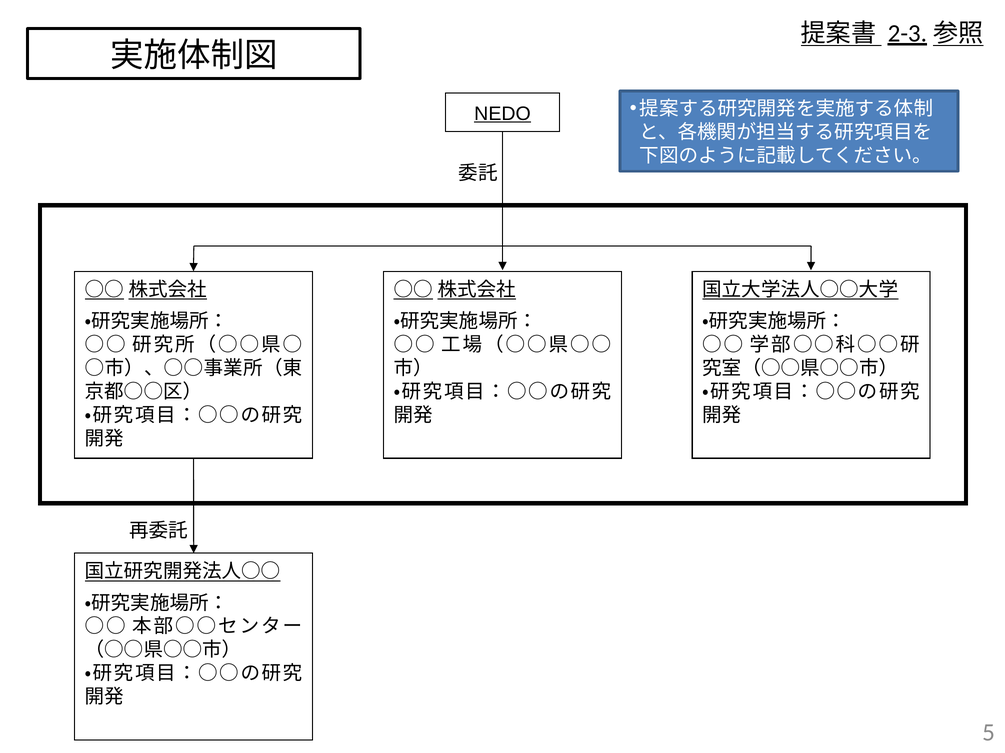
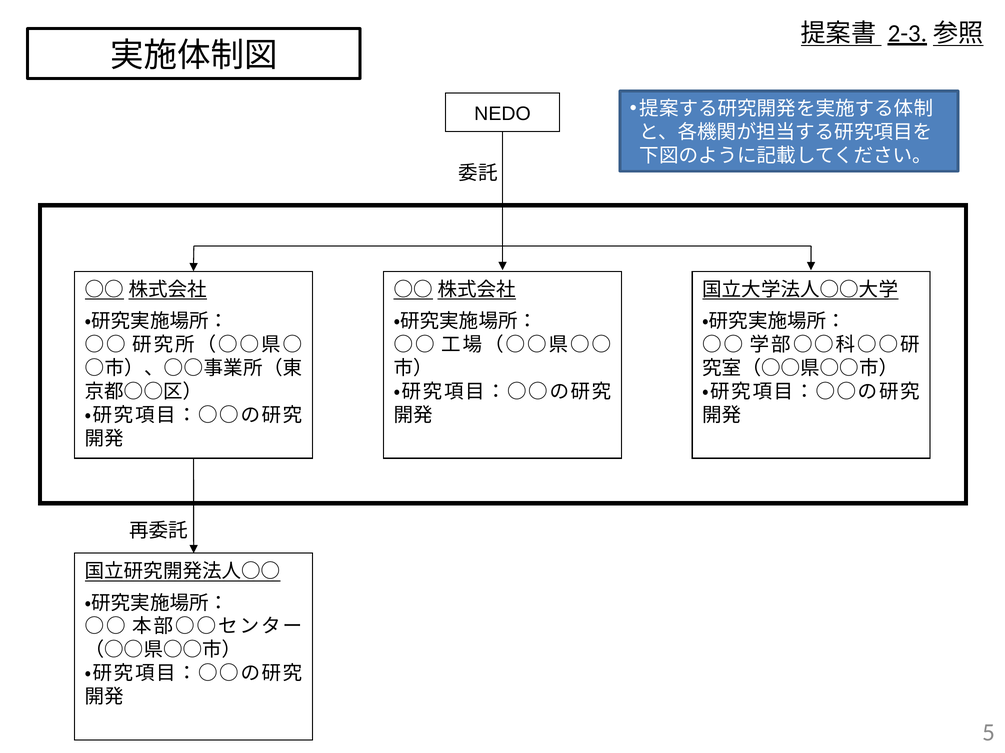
NEDO underline: present -> none (503, 114)
